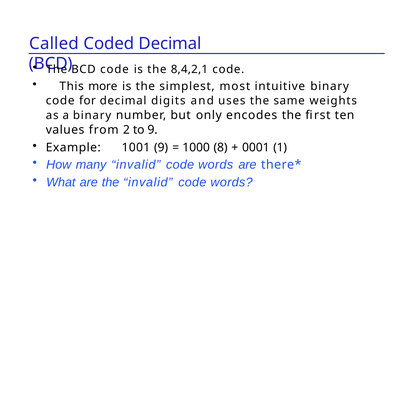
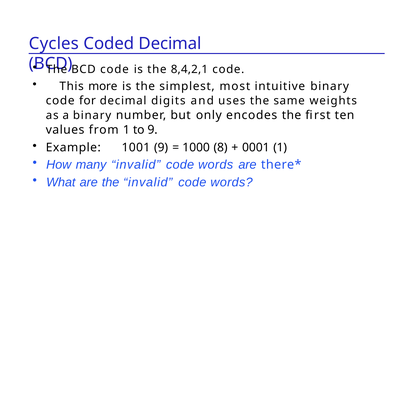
Called: Called -> Cycles (54, 44)
from 2: 2 -> 1 (126, 130)
